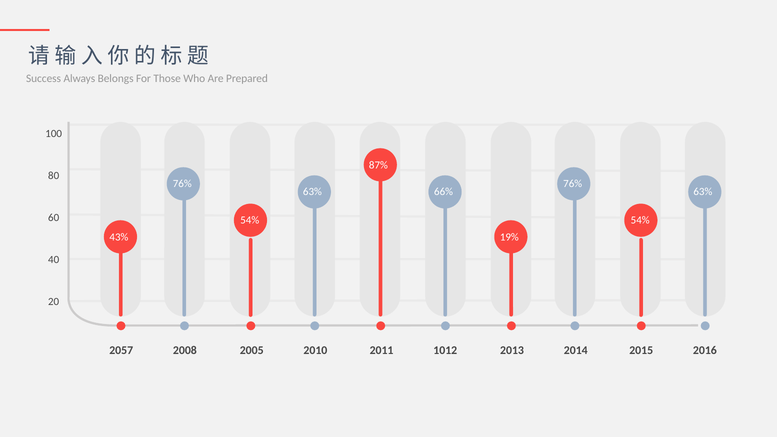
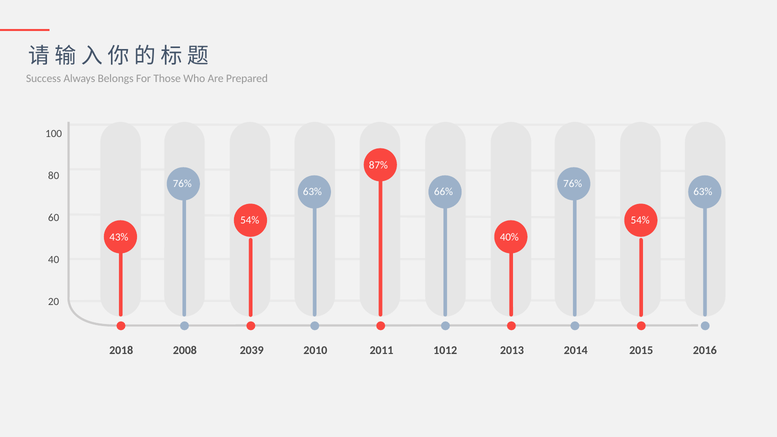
19%: 19% -> 40% (509, 237)
2057: 2057 -> 2018 (121, 350)
2005: 2005 -> 2039 (252, 350)
